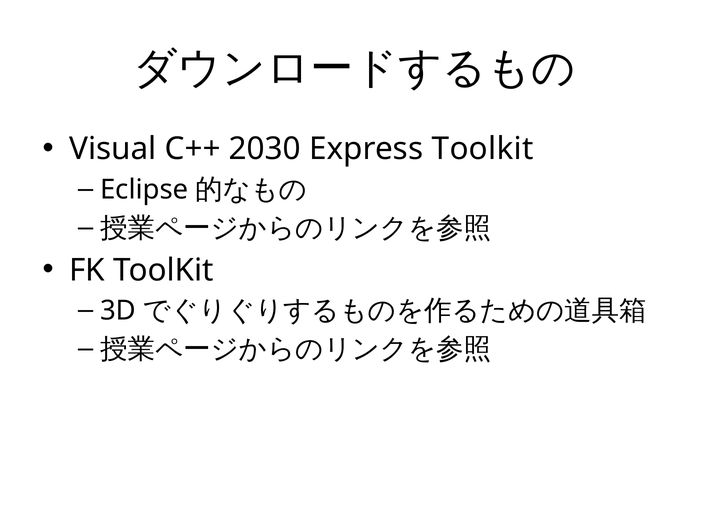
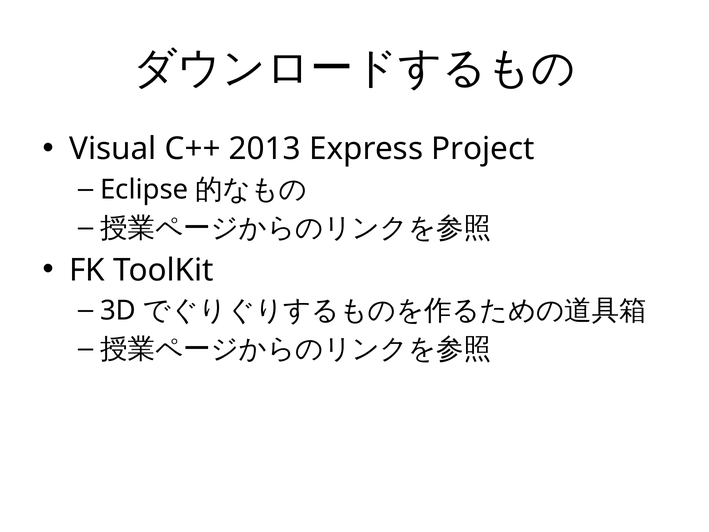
2030: 2030 -> 2013 (265, 149)
Express Toolkit: Toolkit -> Project (483, 149)
